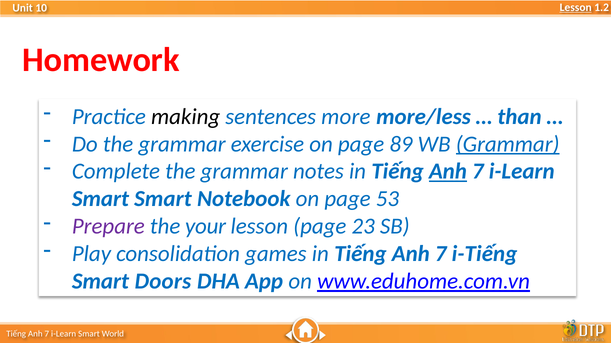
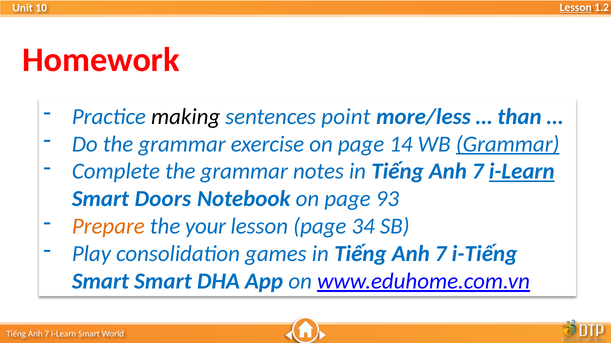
more: more -> point (346, 117)
89: 89 -> 14 (401, 144)
Anh underline: present -> none (448, 172)
i-Learn underline: none -> present (522, 172)
Smart Smart: Smart -> Doors (163, 199)
53: 53 -> 93 (387, 199)
Prepare colour: purple -> orange (108, 227)
23: 23 -> 34 (363, 227)
Smart Doors: Doors -> Smart (163, 282)
